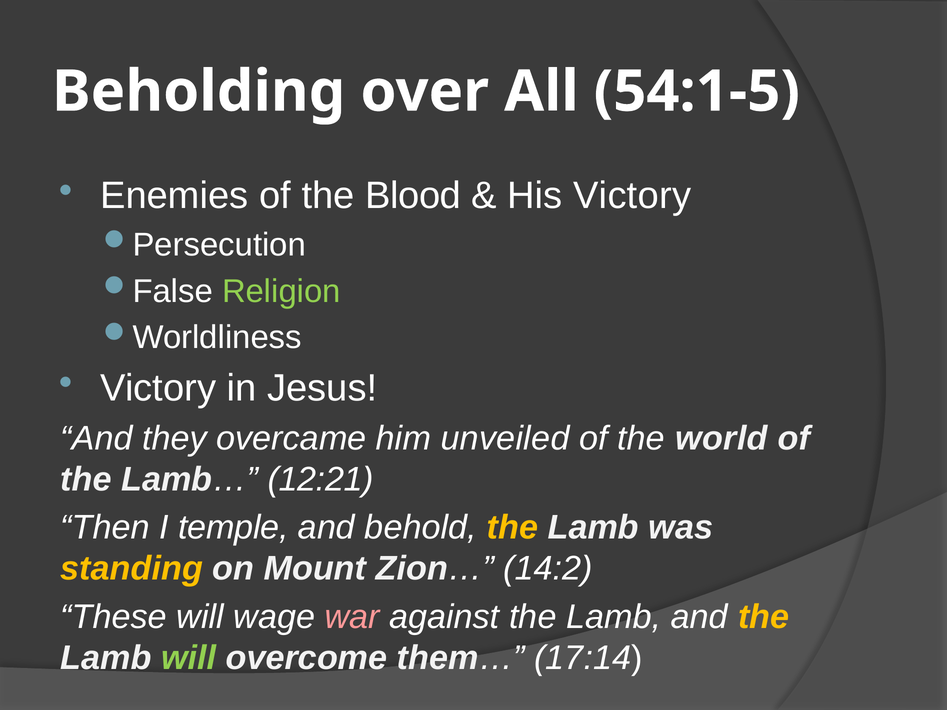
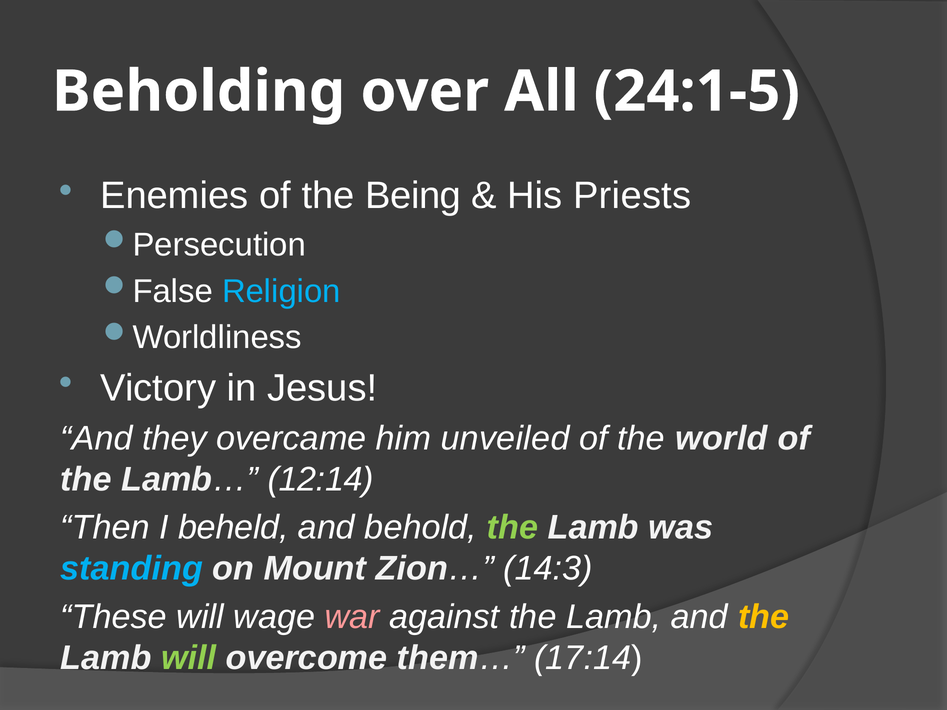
54:1-5: 54:1-5 -> 24:1-5 (697, 92)
Blood: Blood -> Being (413, 196)
His Victory: Victory -> Priests (632, 196)
Religion colour: light green -> light blue (281, 291)
12:21: 12:21 -> 12:14 (321, 480)
temple: temple -> beheld (233, 528)
the colour: yellow -> light green (513, 528)
standing colour: yellow -> light blue (132, 569)
14:2: 14:2 -> 14:3 (548, 569)
